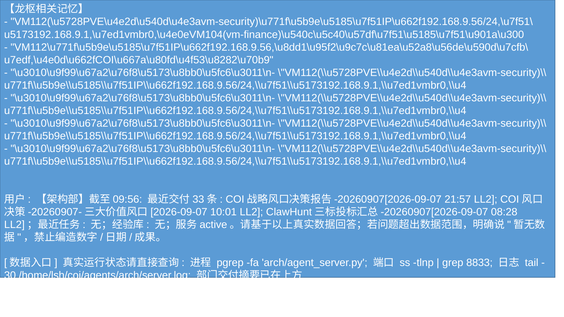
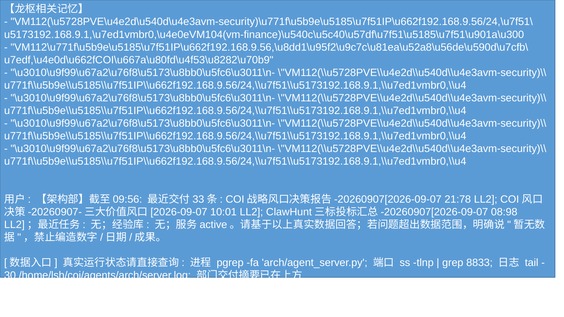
21:57: 21:57 -> 21:78 (458, 200)
08:28: 08:28 -> 08:98 (504, 212)
